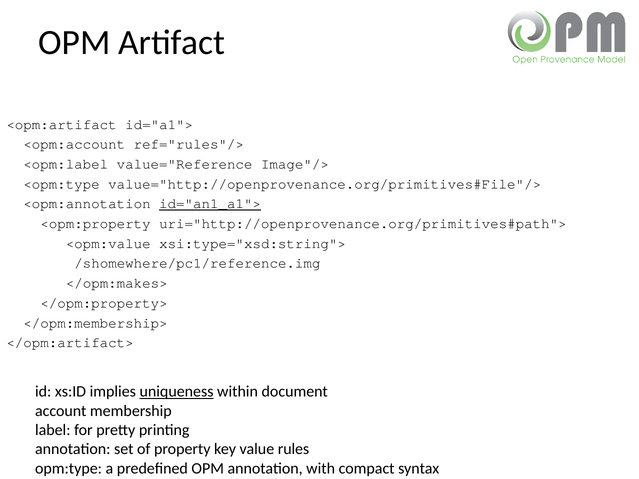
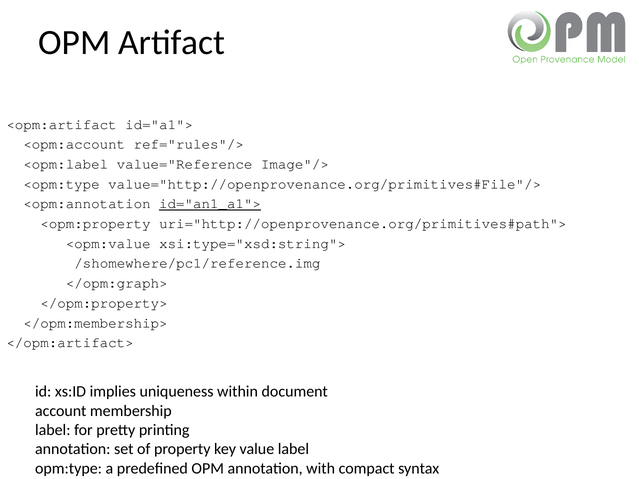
</opm:makes>: </opm:makes> -> </opm:graph> (117, 283)
uniqueness underline: present -> none (177, 392)
value rules: rules -> label (293, 449)
